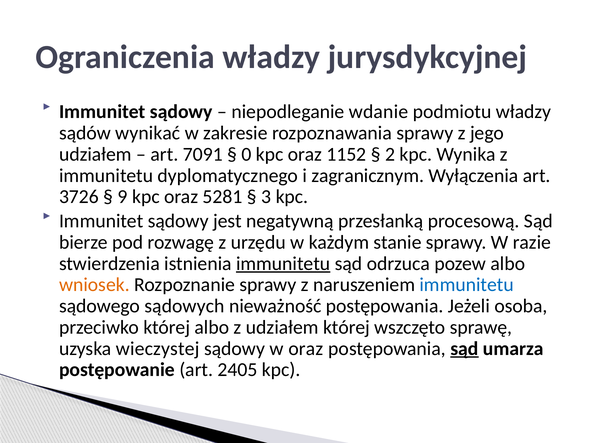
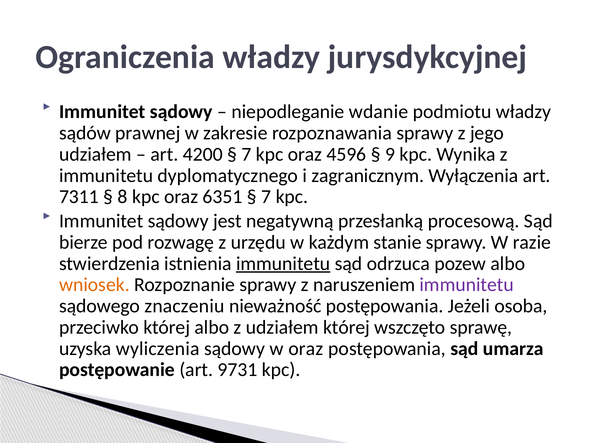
wynikać: wynikać -> prawnej (148, 133)
7091: 7091 -> 4200 (203, 154)
0: 0 -> 7 (246, 154)
1152: 1152 -> 4596 (346, 154)
2: 2 -> 9 (390, 154)
3726: 3726 -> 7311 (79, 197)
9: 9 -> 8 (123, 197)
5281: 5281 -> 6351 (223, 197)
3: 3 -> 7 (266, 197)
immunitetu colour: blue -> purple (467, 285)
sądowych: sądowych -> znaczeniu (184, 306)
wieczystej: wieczystej -> wyliczenia (158, 349)
sąd underline: present -> none (464, 349)
2405: 2405 -> 9731 (238, 370)
